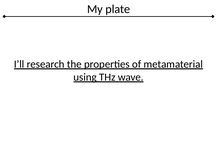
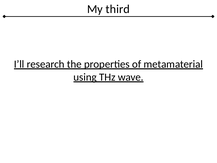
plate: plate -> third (118, 9)
